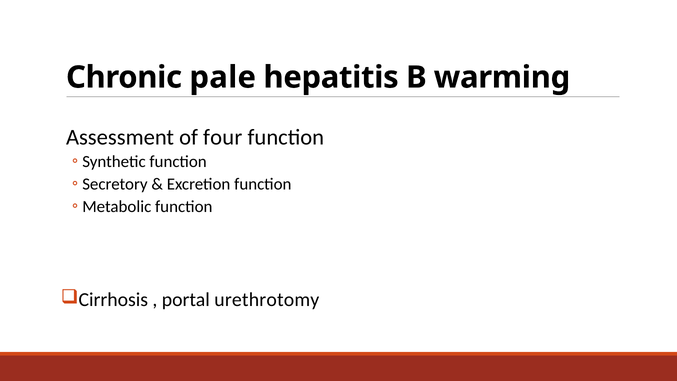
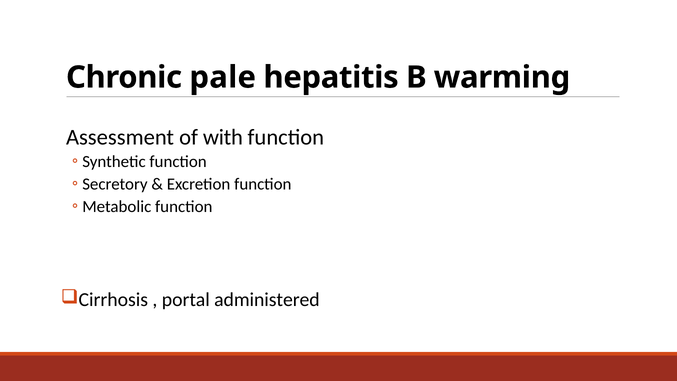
four: four -> with (223, 137)
urethrotomy: urethrotomy -> administered (267, 300)
